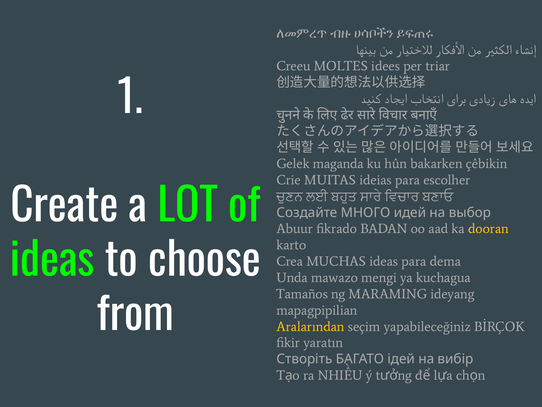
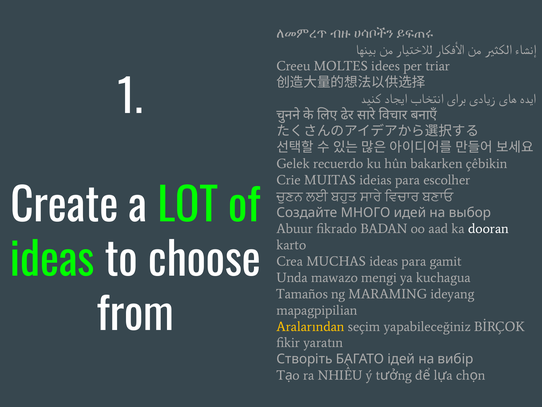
maganda: maganda -> recuerdo (338, 164)
dooran colour: yellow -> white (489, 229)
dema: dema -> gamit (446, 261)
